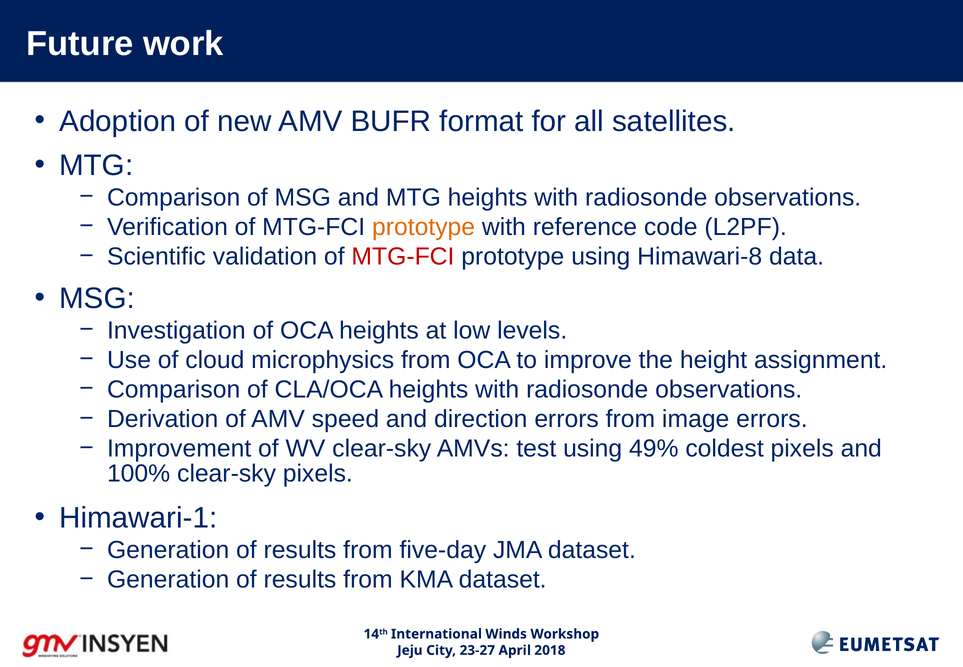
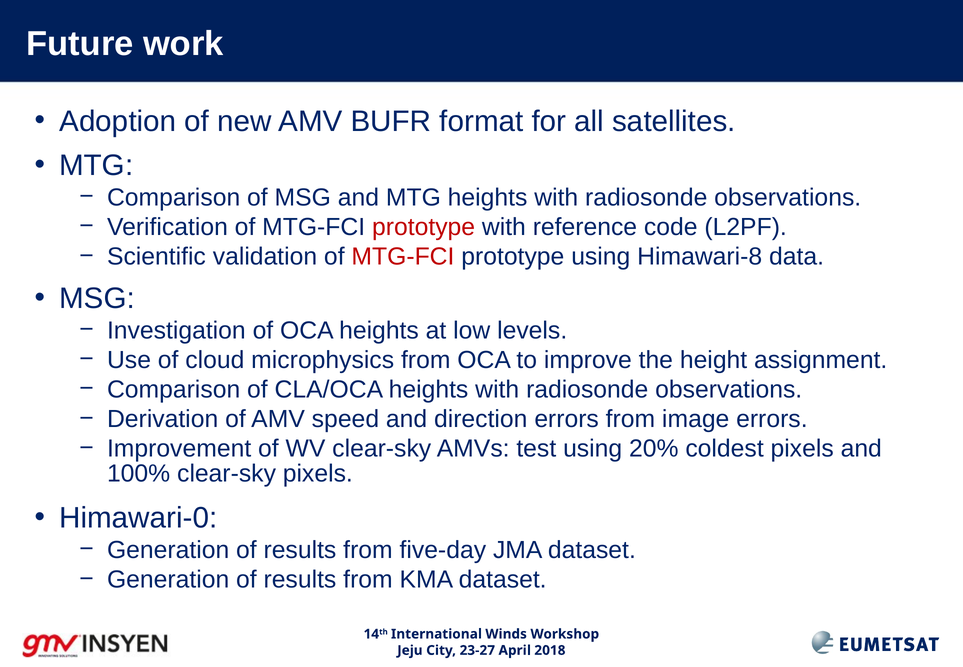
prototype colour: orange -> red (424, 227)
49%: 49% -> 20% (654, 449)
Himawari-1: Himawari-1 -> Himawari-0 (138, 518)
